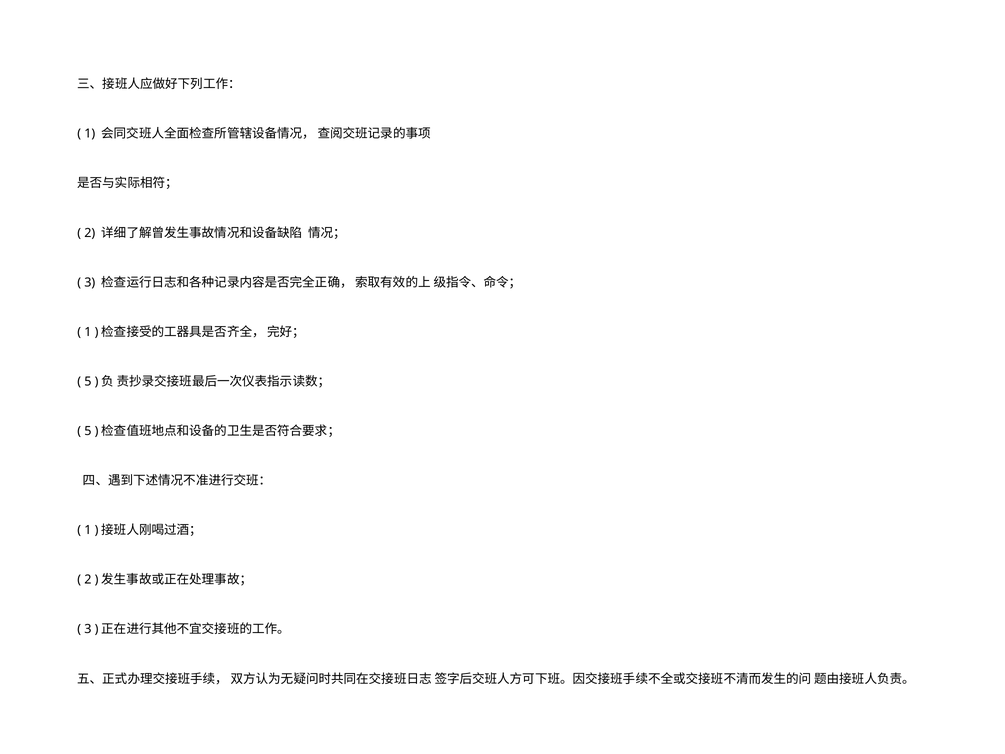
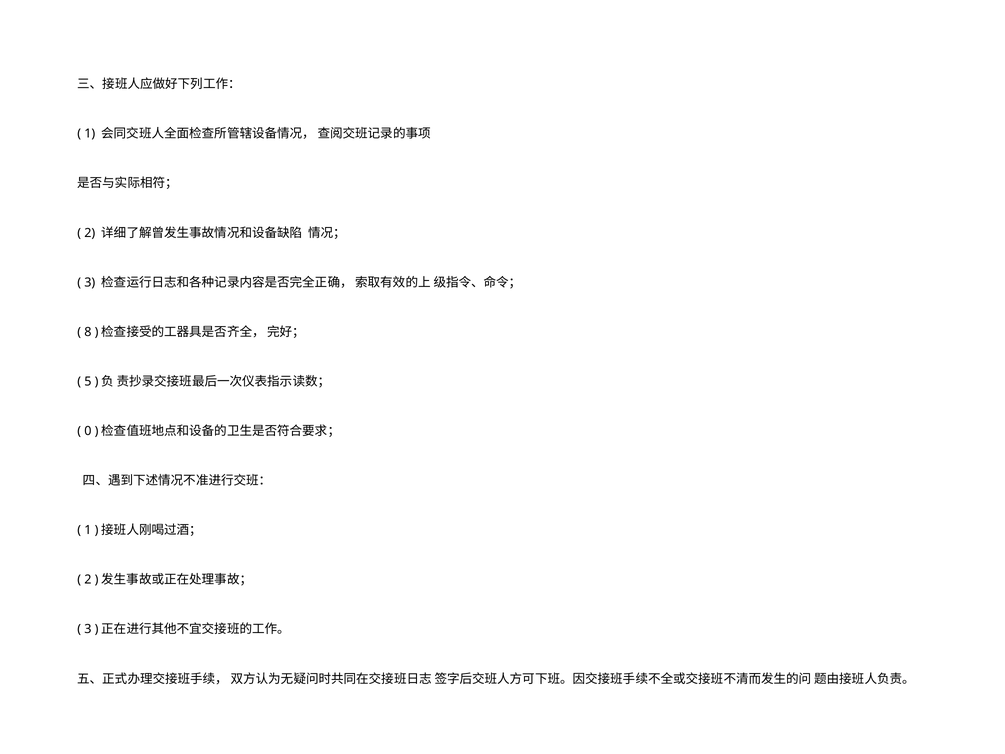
1: 1 -> 8 (88, 332)
5: 5 -> 0 (88, 431)
